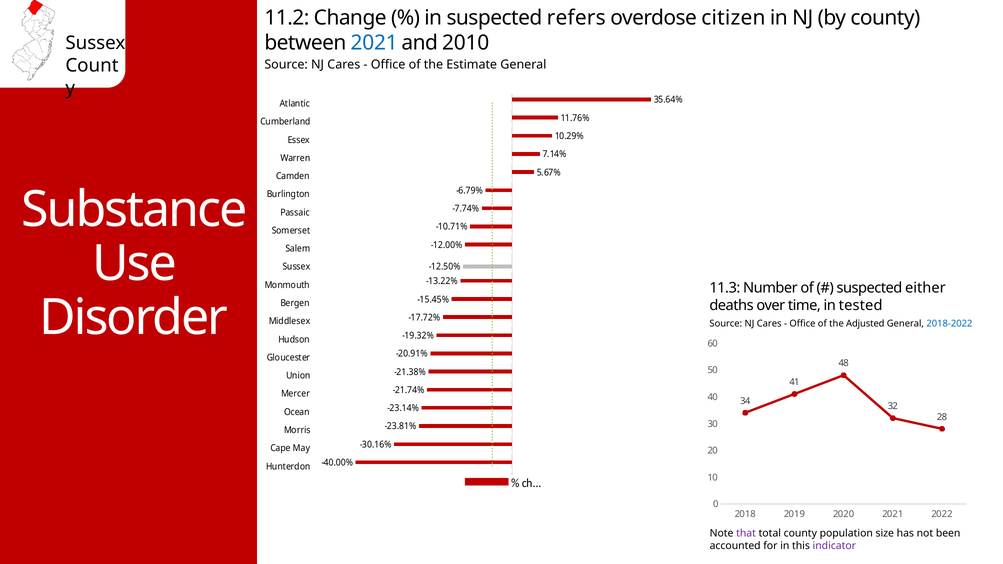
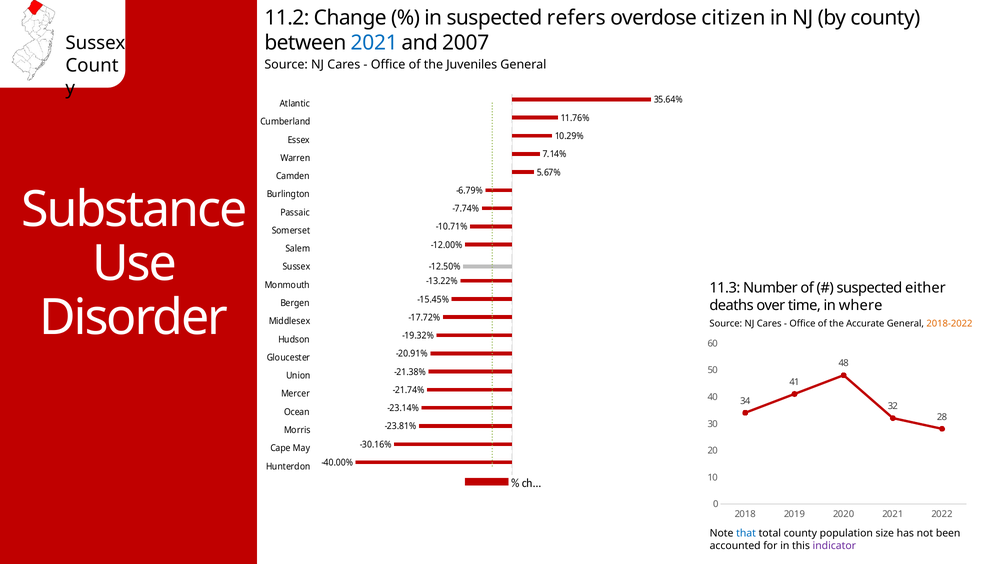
2010: 2010 -> 2007 (466, 43)
Estimate: Estimate -> Juveniles (472, 65)
tested: tested -> where (861, 306)
Adjusted: Adjusted -> Accurate (865, 324)
2018-2022 colour: blue -> orange (949, 324)
that colour: purple -> blue (746, 534)
